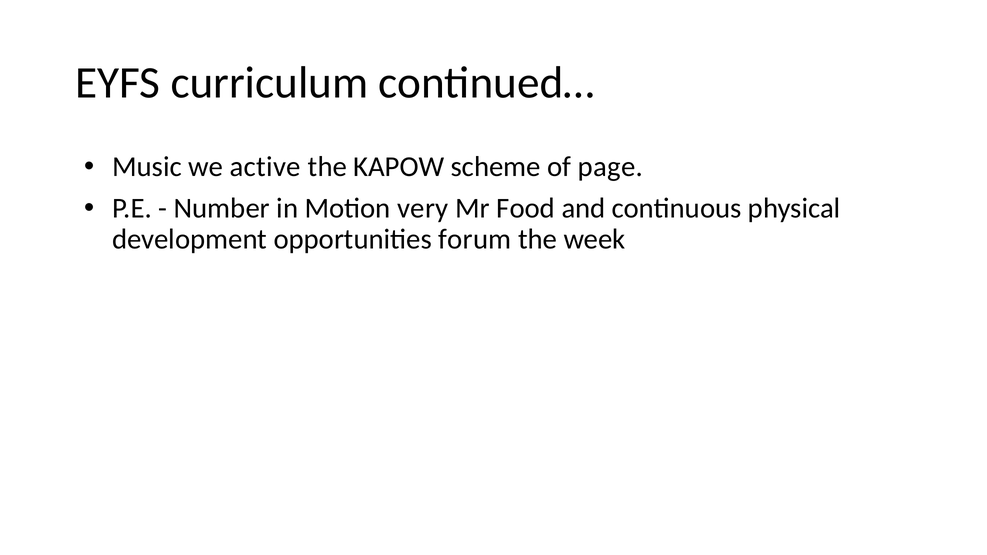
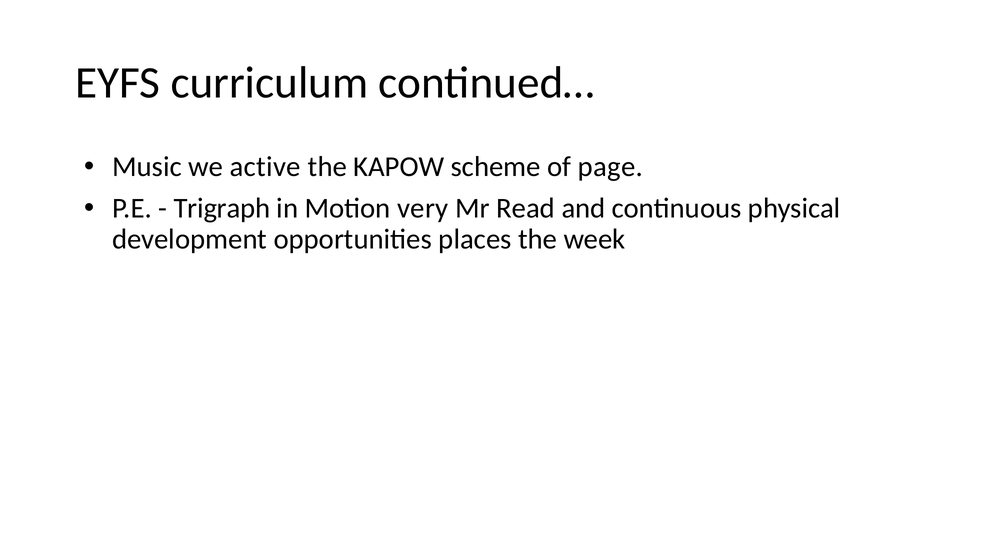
Number: Number -> Trigraph (222, 208)
Food: Food -> Read (526, 208)
forum: forum -> places (475, 239)
